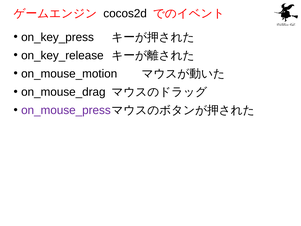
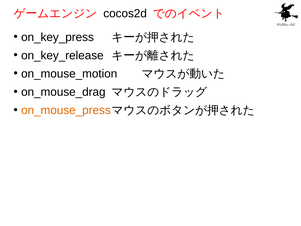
on_mouse_press colour: purple -> orange (66, 110)
